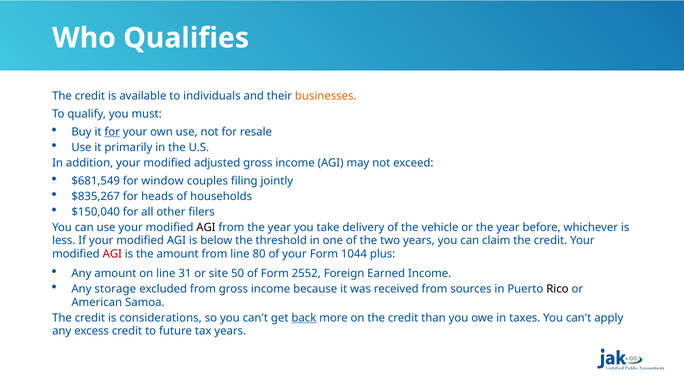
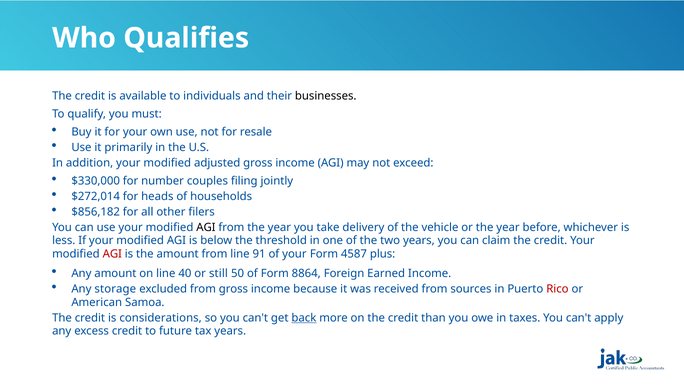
businesses colour: orange -> black (326, 96)
for underline: present -> none (112, 132)
$681,549: $681,549 -> $330,000 (96, 181)
window: window -> number (163, 181)
$835,267: $835,267 -> $272,014 (96, 196)
$150,040: $150,040 -> $856,182 (96, 212)
80: 80 -> 91 (259, 254)
1044: 1044 -> 4587 (354, 254)
31: 31 -> 40 (185, 273)
site: site -> still (218, 273)
2552: 2552 -> 8864 (306, 273)
Rico colour: black -> red (557, 289)
